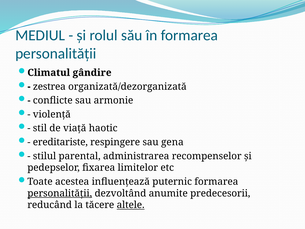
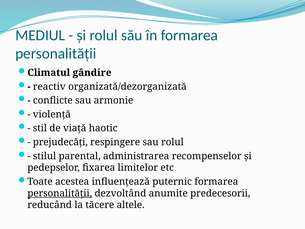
zestrea: zestrea -> reactiv (49, 86)
ereditariste: ereditariste -> prejudecăți (60, 142)
sau gena: gena -> rolul (172, 142)
altele underline: present -> none (131, 205)
